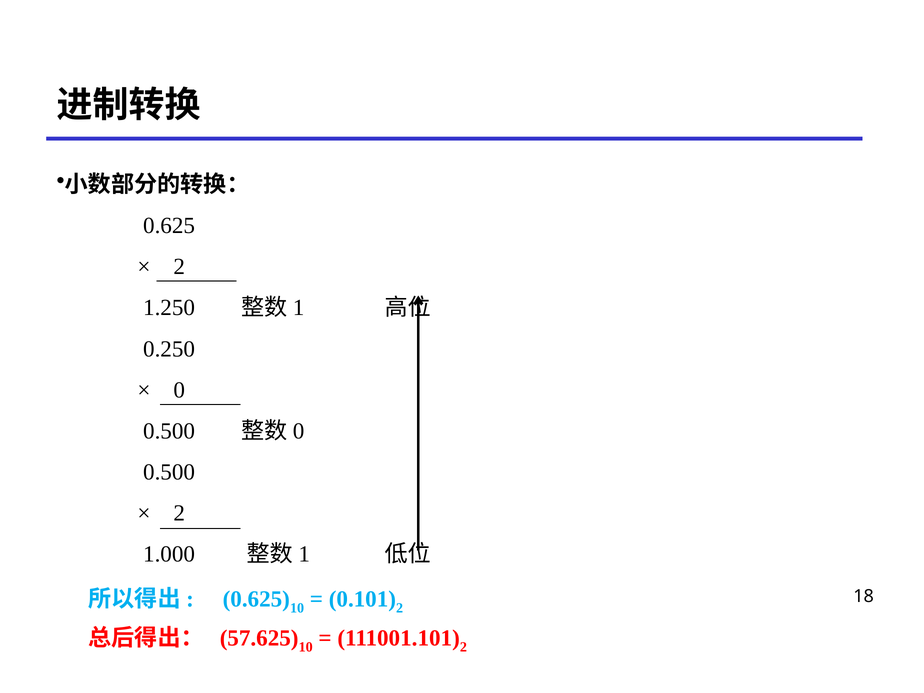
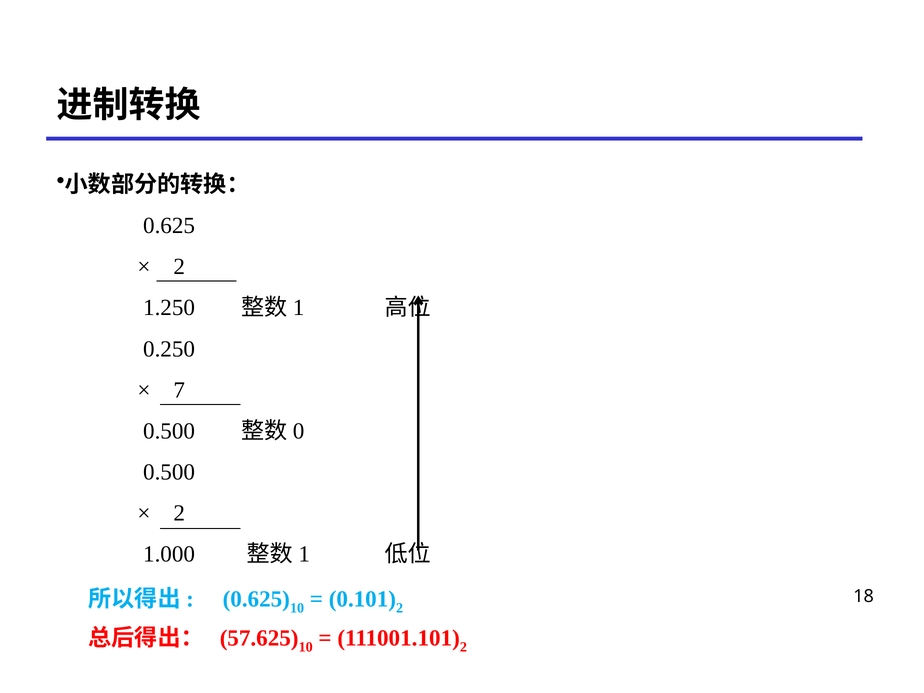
0: 0 -> 7 (179, 390)
